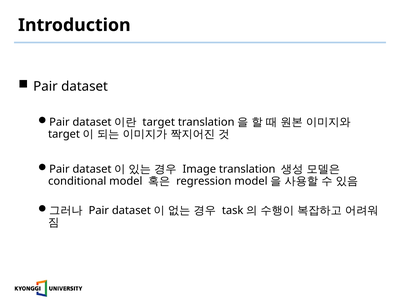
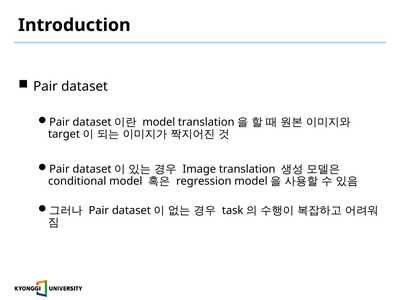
target: target -> model (159, 122)
